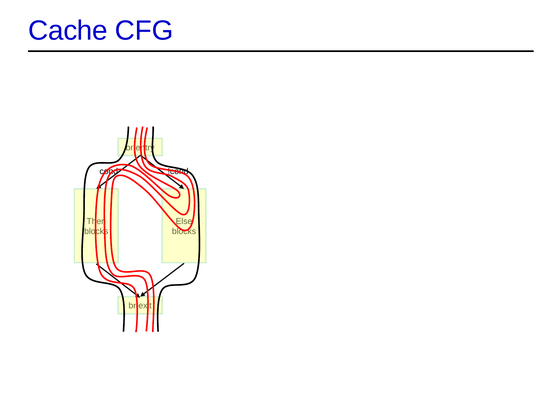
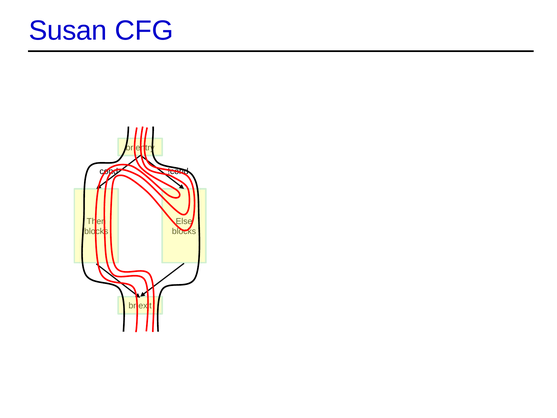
Cache: Cache -> Susan (68, 31)
